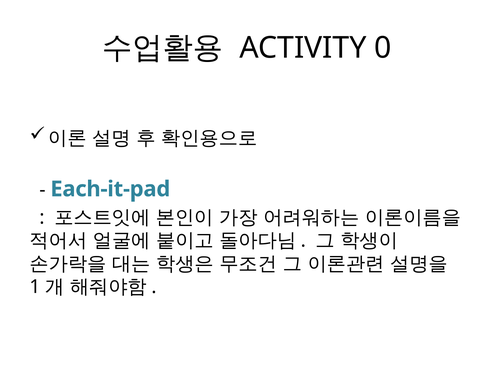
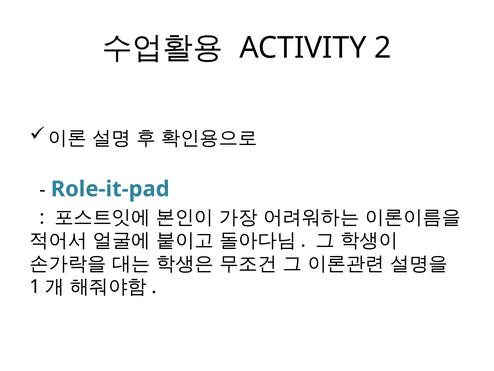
0: 0 -> 2 (383, 48)
Each-it-pad: Each-it-pad -> Role-it-pad (110, 189)
